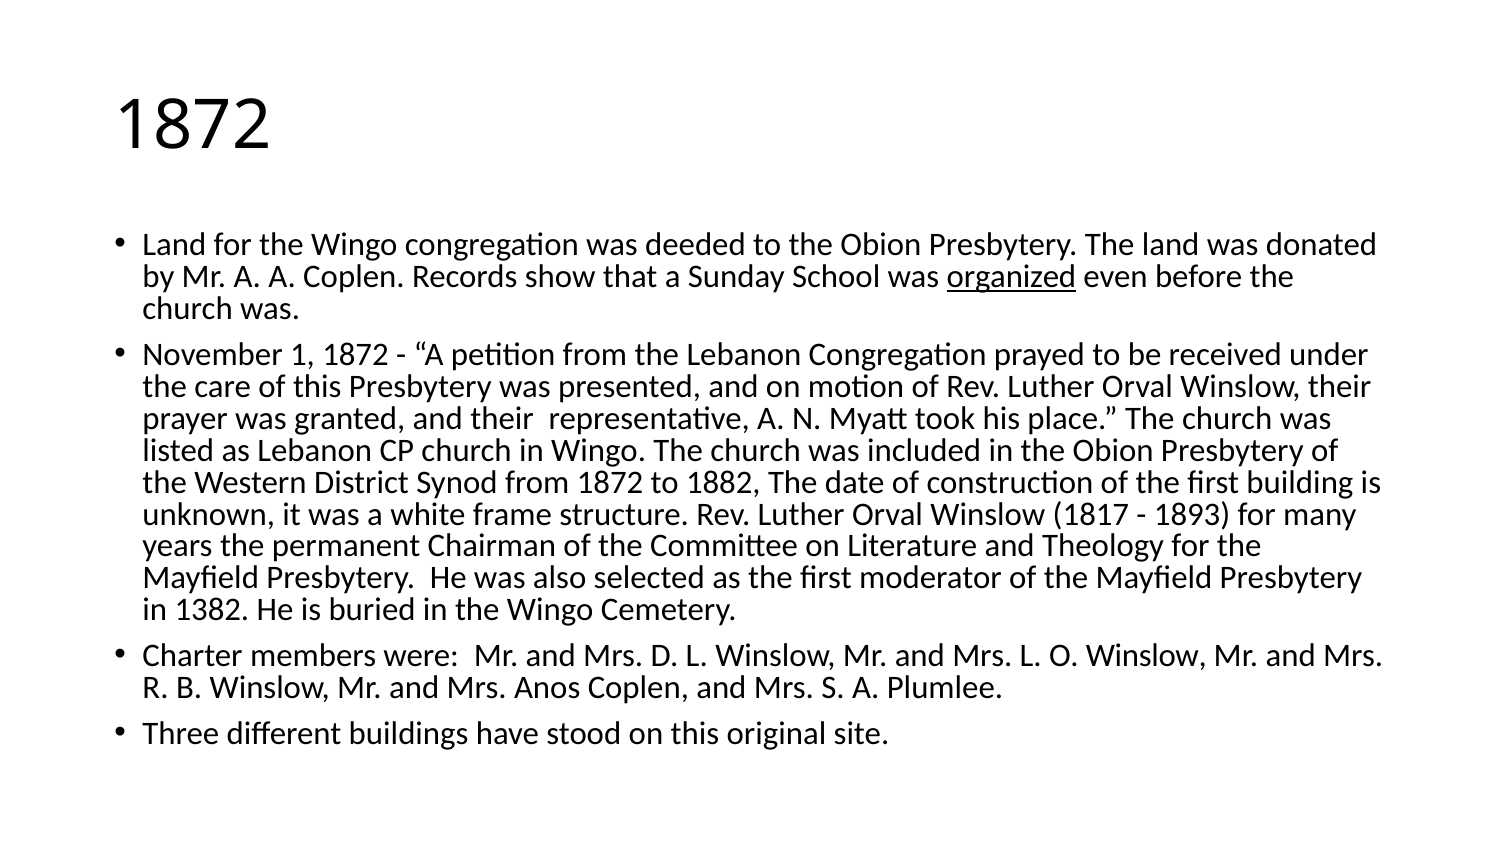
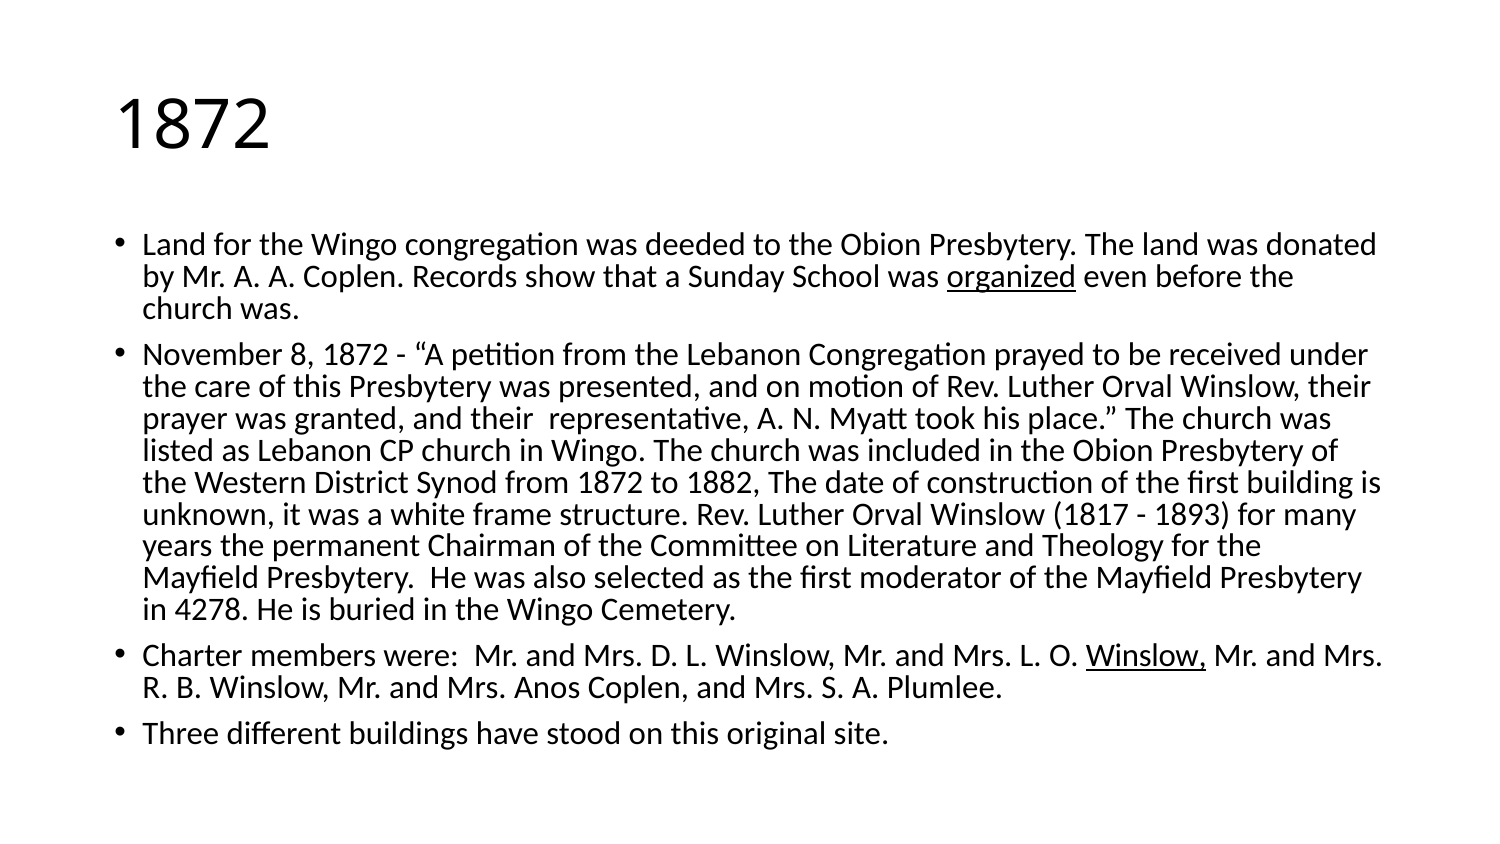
1: 1 -> 8 (303, 355)
1382: 1382 -> 4278 (212, 610)
Winslow underline: none -> present (1146, 656)
